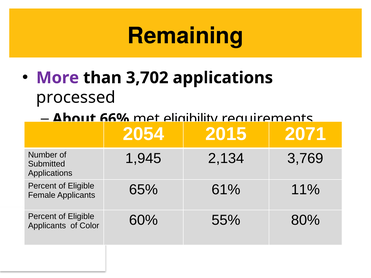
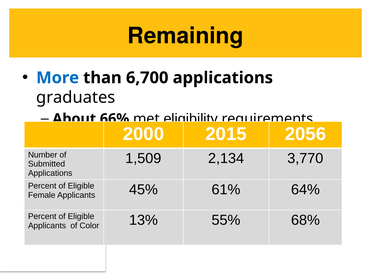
More colour: purple -> blue (58, 78)
3,702: 3,702 -> 6,700 (147, 78)
processed: processed -> graduates (76, 98)
2054: 2054 -> 2000 (143, 134)
2071: 2071 -> 2056 (305, 134)
1,945: 1,945 -> 1,509 (143, 159)
3,769: 3,769 -> 3,770 (305, 159)
65%: 65% -> 45% (144, 190)
11%: 11% -> 64% (306, 190)
60%: 60% -> 13% (144, 220)
80%: 80% -> 68% (306, 220)
